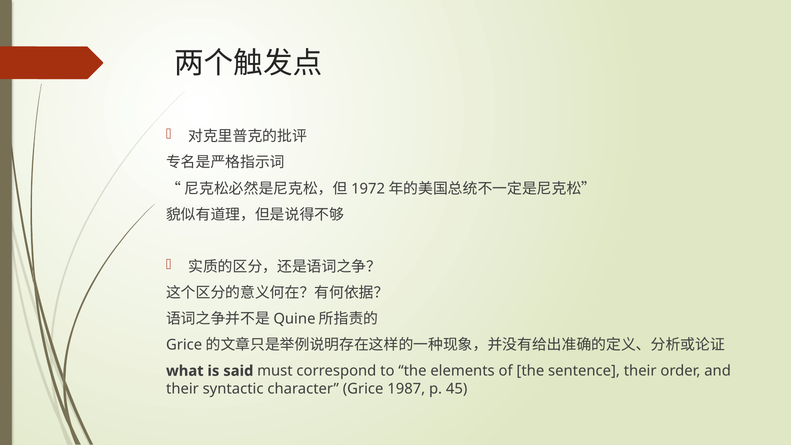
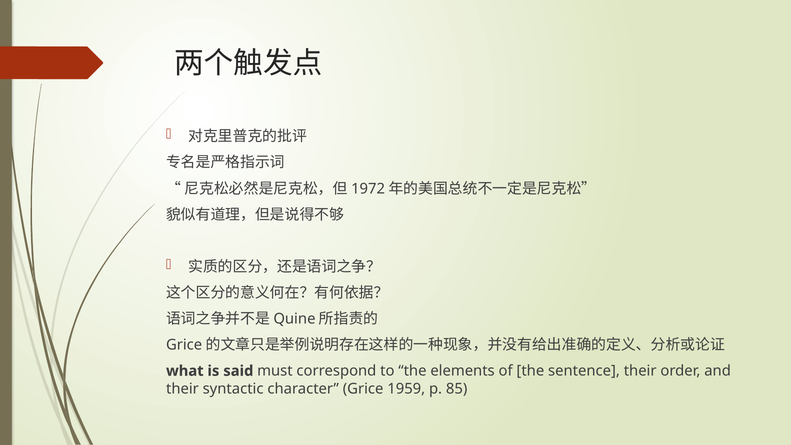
1987: 1987 -> 1959 (406, 389)
45: 45 -> 85 (457, 389)
